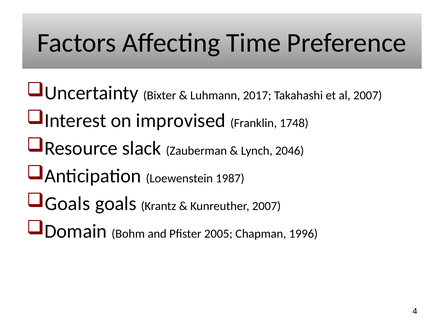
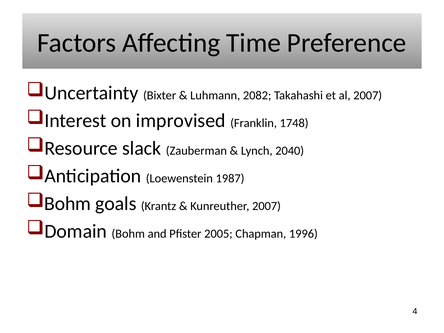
2017: 2017 -> 2082 (257, 96)
2046: 2046 -> 2040 (290, 151)
Goals: Goals -> Bohm (68, 204)
